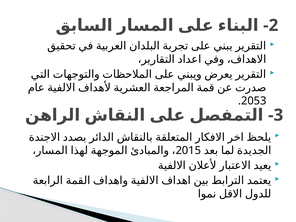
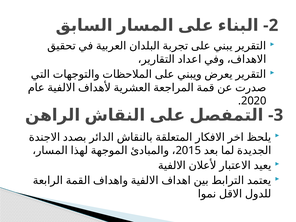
2053: 2053 -> 2020 (254, 101)
